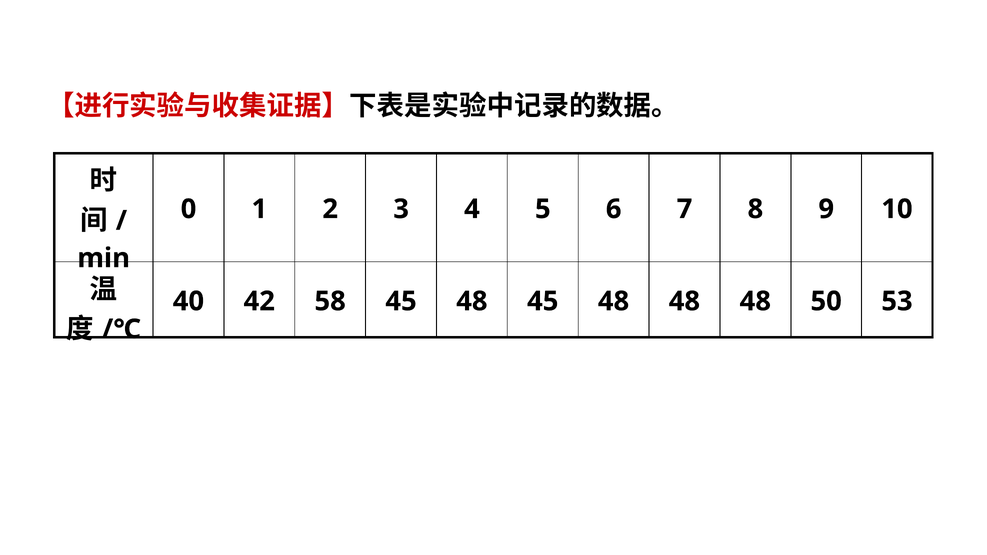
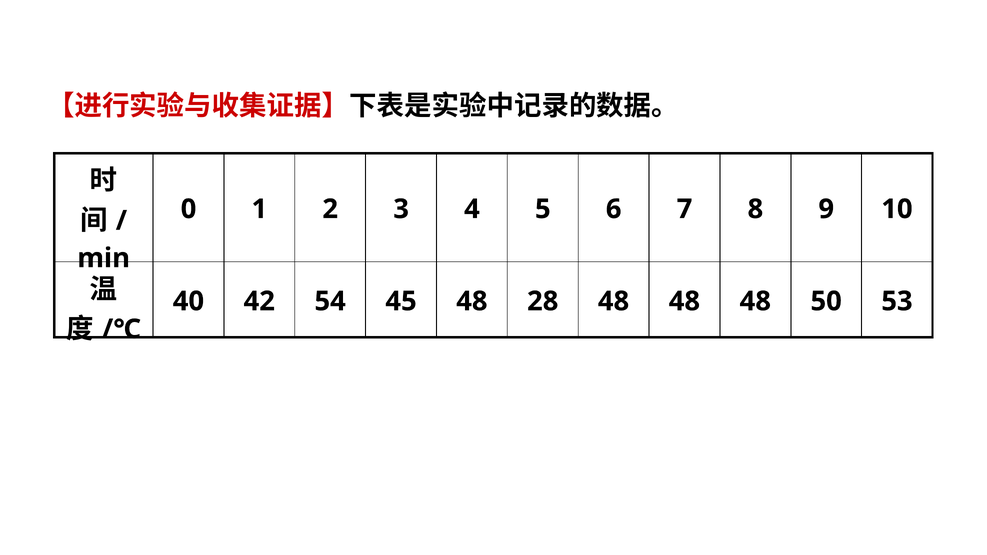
58: 58 -> 54 (330, 301)
48 45: 45 -> 28 (543, 301)
